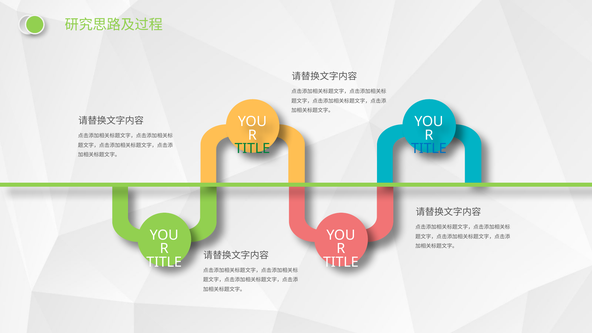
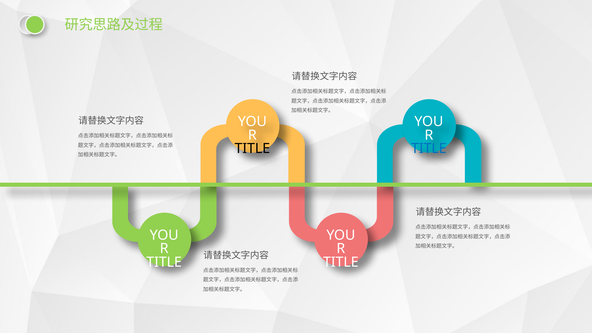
TITLE colour: green -> black (252, 149)
